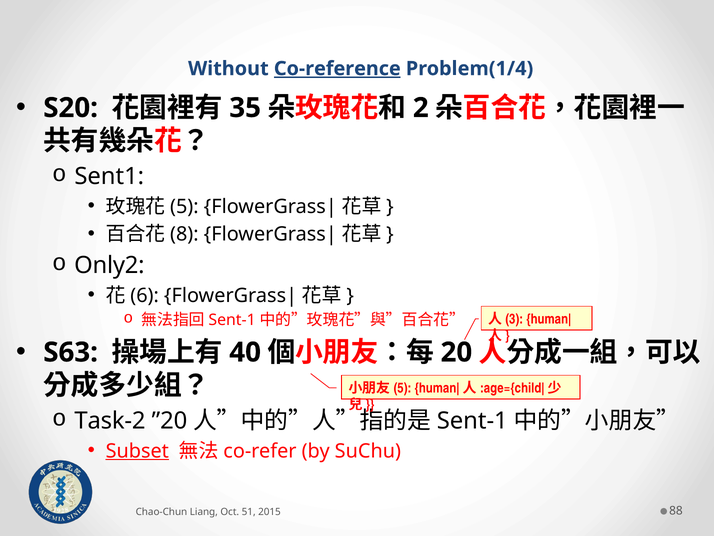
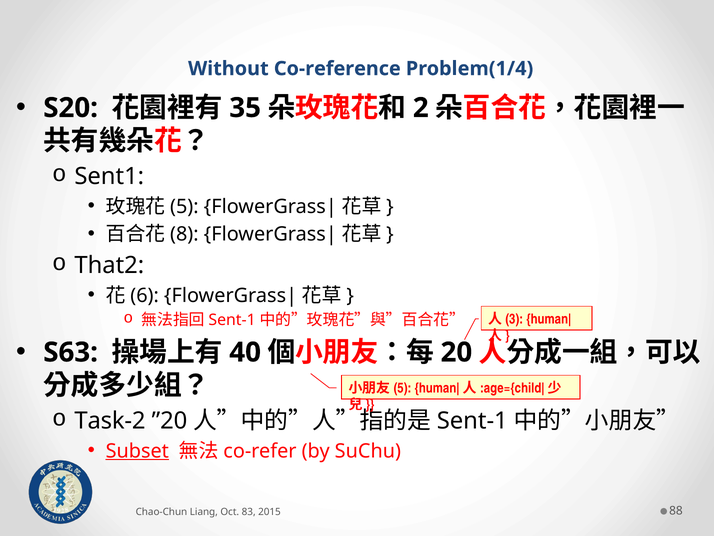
Co-reference underline: present -> none (337, 69)
Only2: Only2 -> That2 (109, 265)
51: 51 -> 83 (249, 511)
